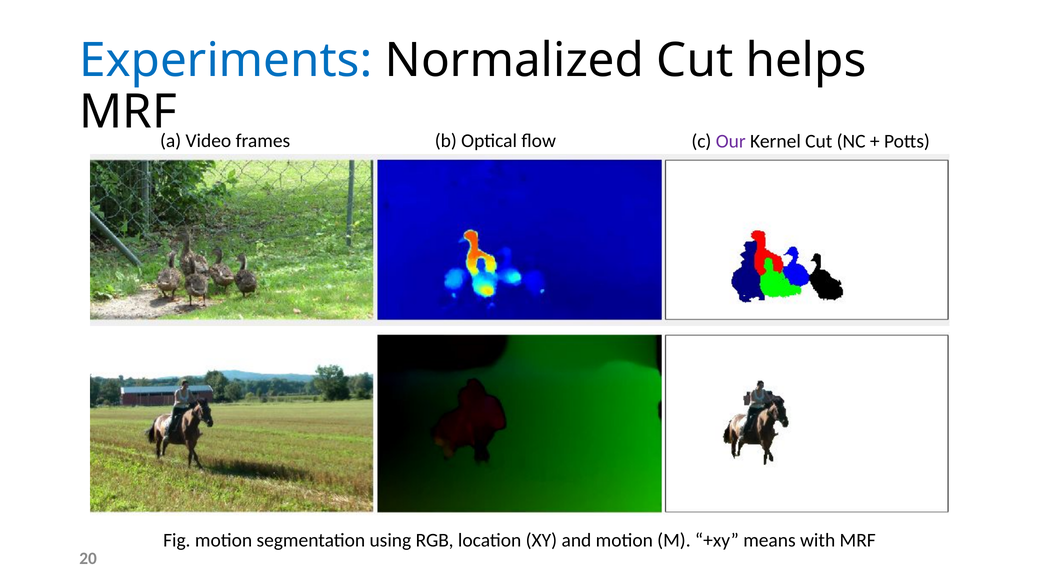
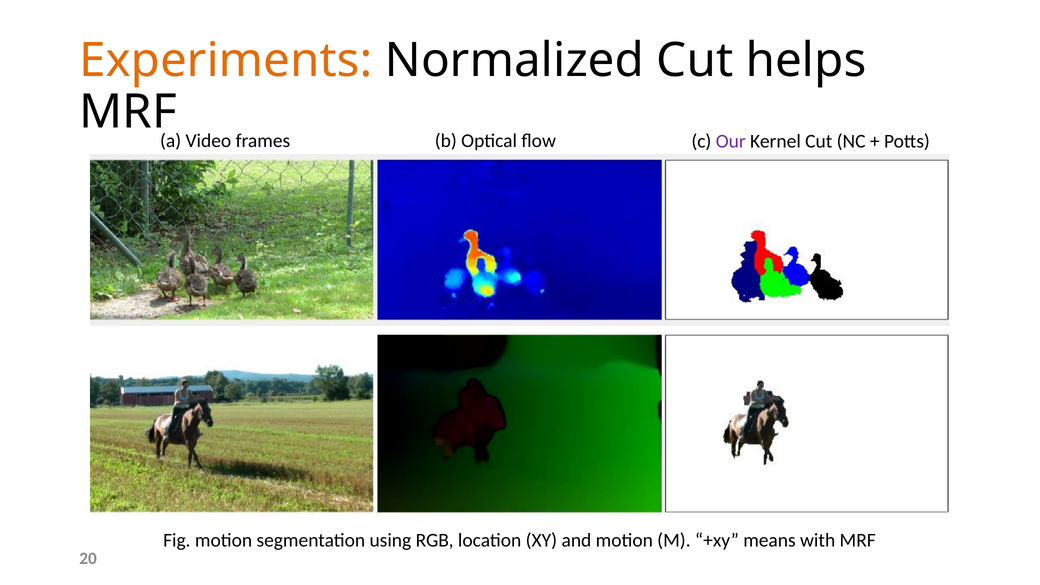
Experiments colour: blue -> orange (226, 60)
